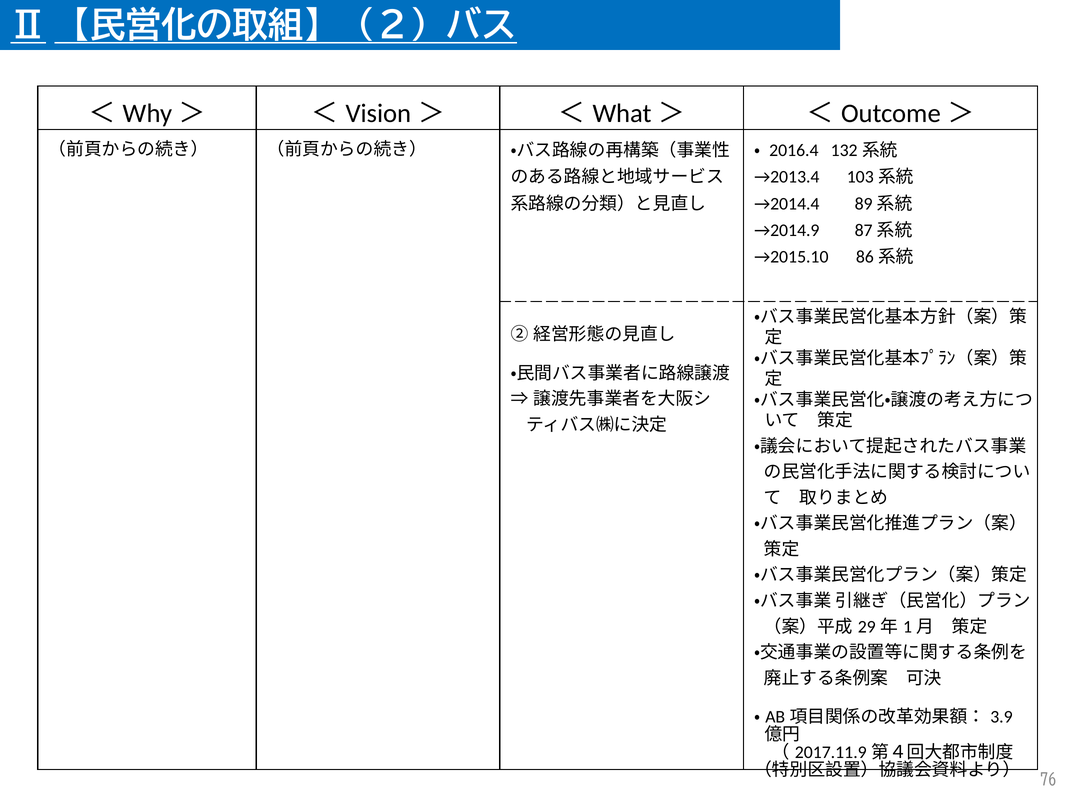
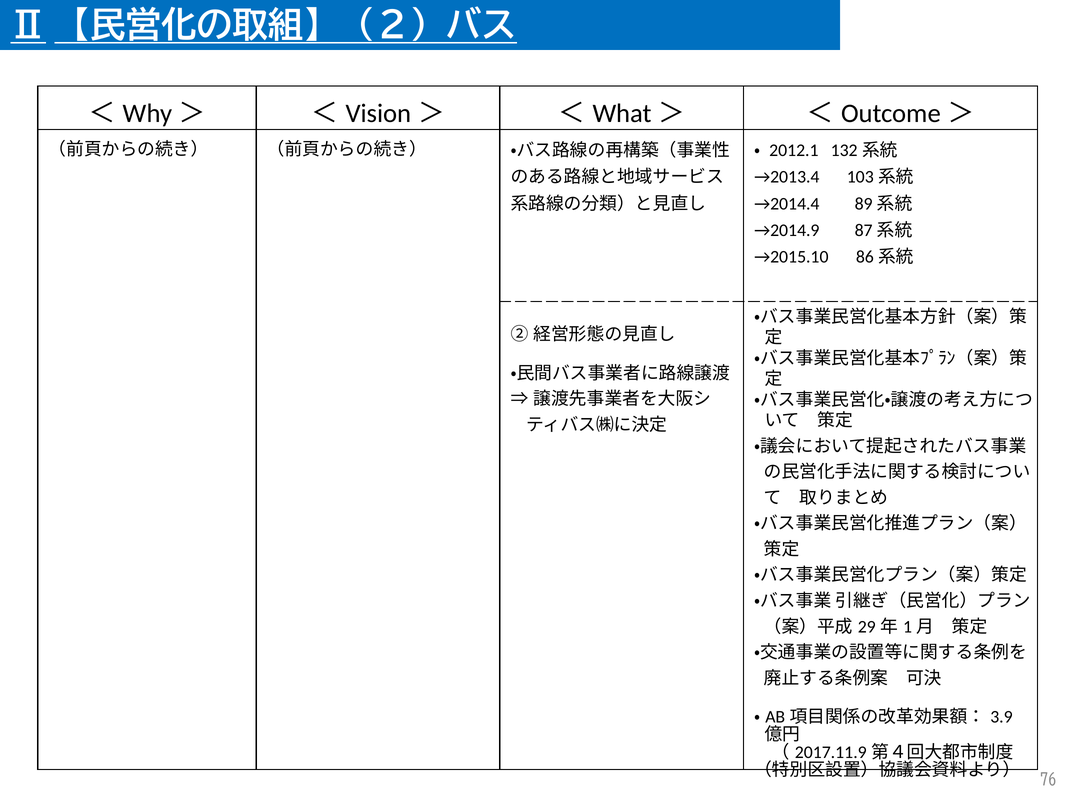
2016.4: 2016.4 -> 2012.1 (794, 150)
